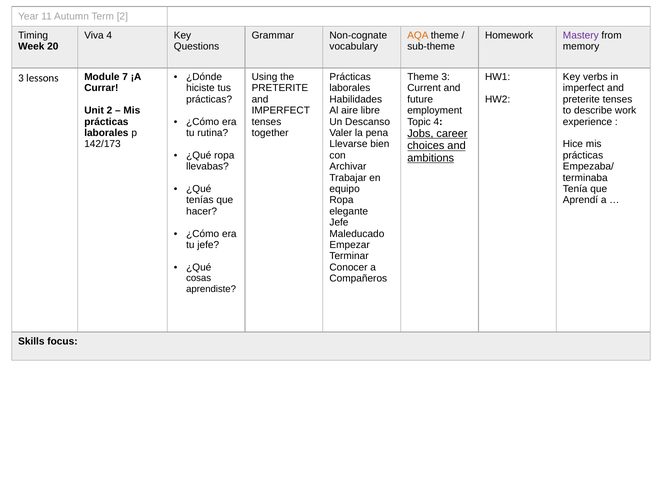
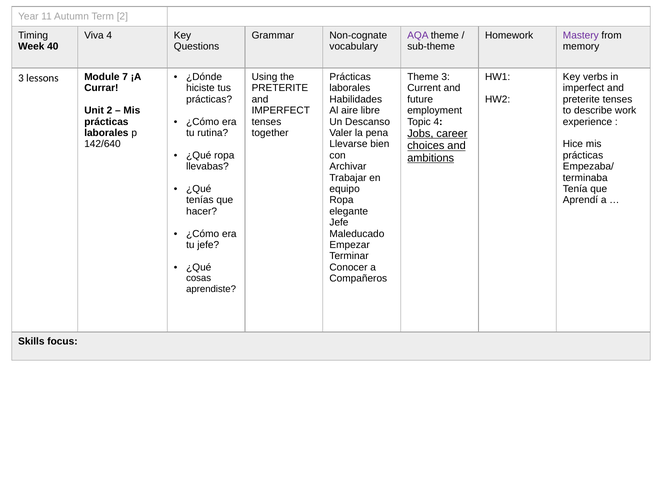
AQA colour: orange -> purple (418, 35)
20: 20 -> 40 (53, 46)
142/173: 142/173 -> 142/640 (102, 144)
